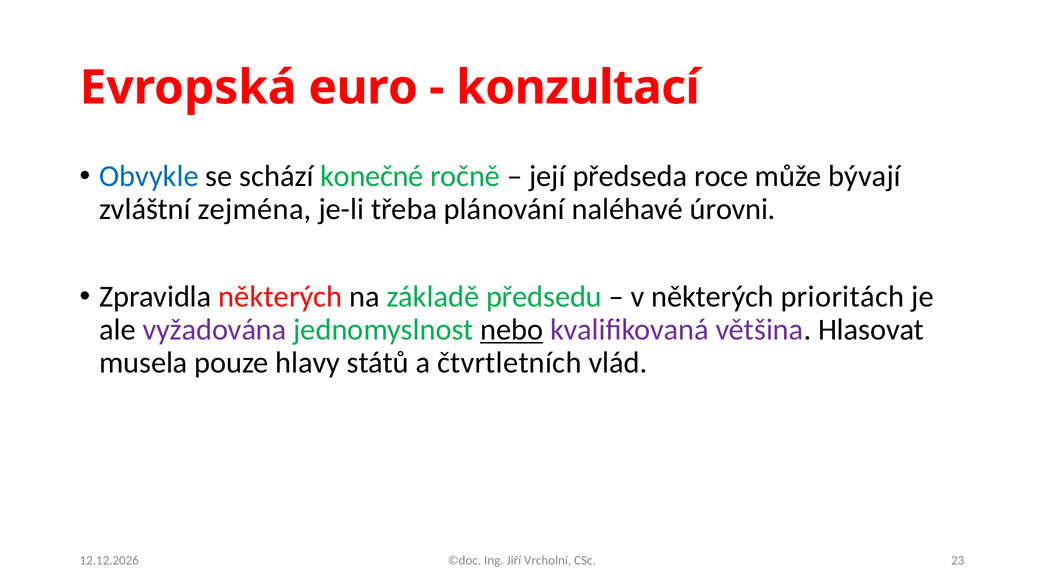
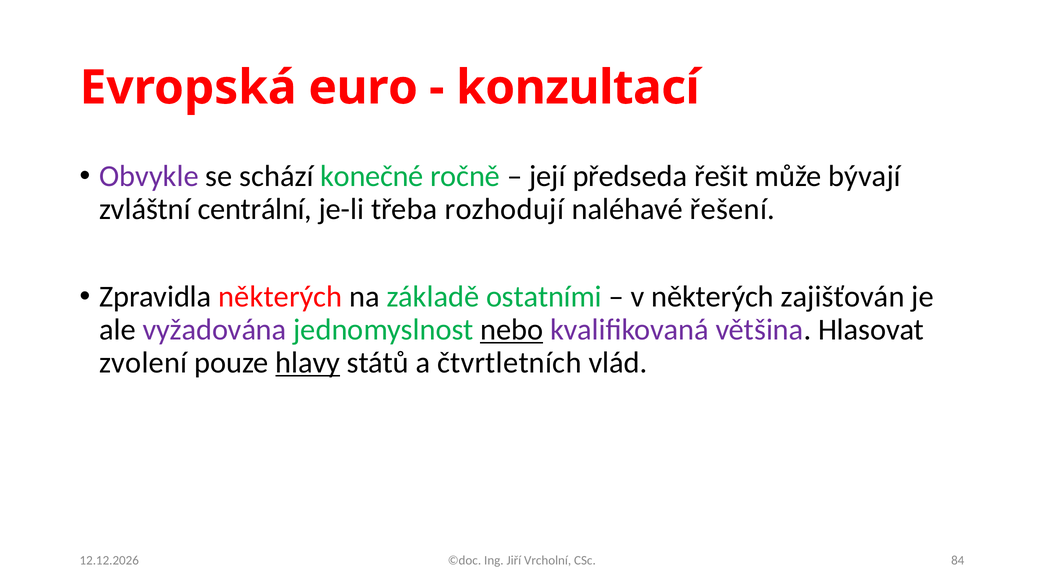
Obvykle colour: blue -> purple (149, 177)
roce: roce -> řešit (721, 177)
zejména: zejména -> centrální (255, 209)
plánování: plánování -> rozhodují (504, 209)
úrovni: úrovni -> řešení (733, 209)
předsedu: předsedu -> ostatními (544, 297)
prioritách: prioritách -> zajišťován (843, 297)
musela: musela -> zvolení (143, 363)
hlavy underline: none -> present (308, 363)
23: 23 -> 84 (958, 561)
